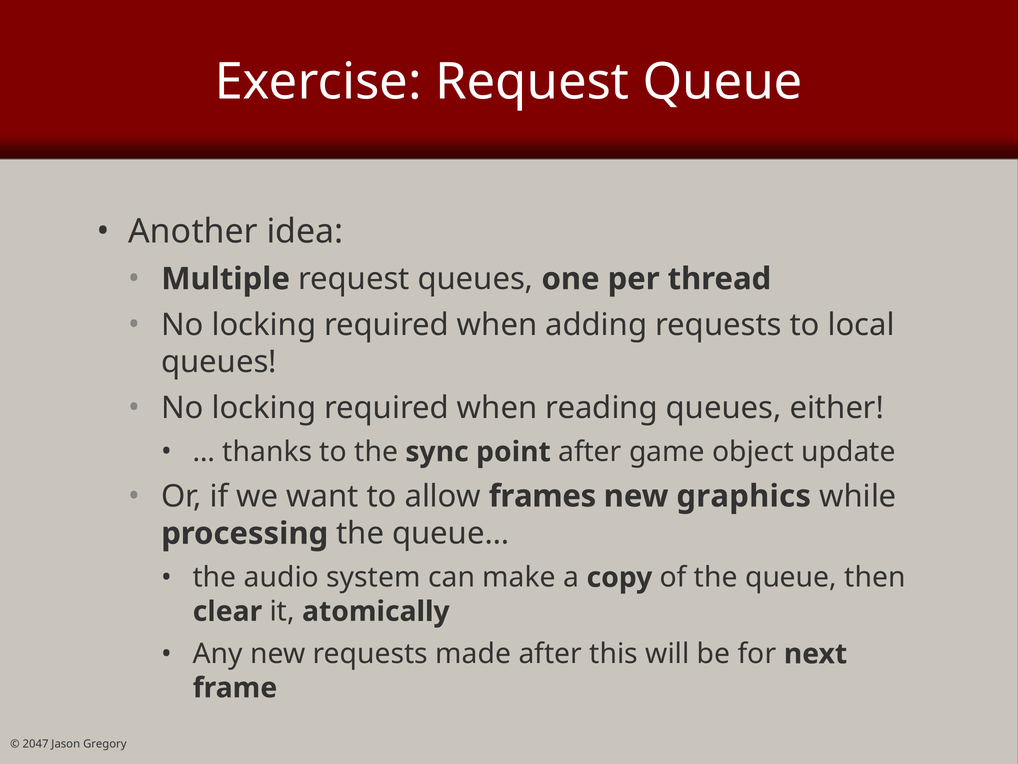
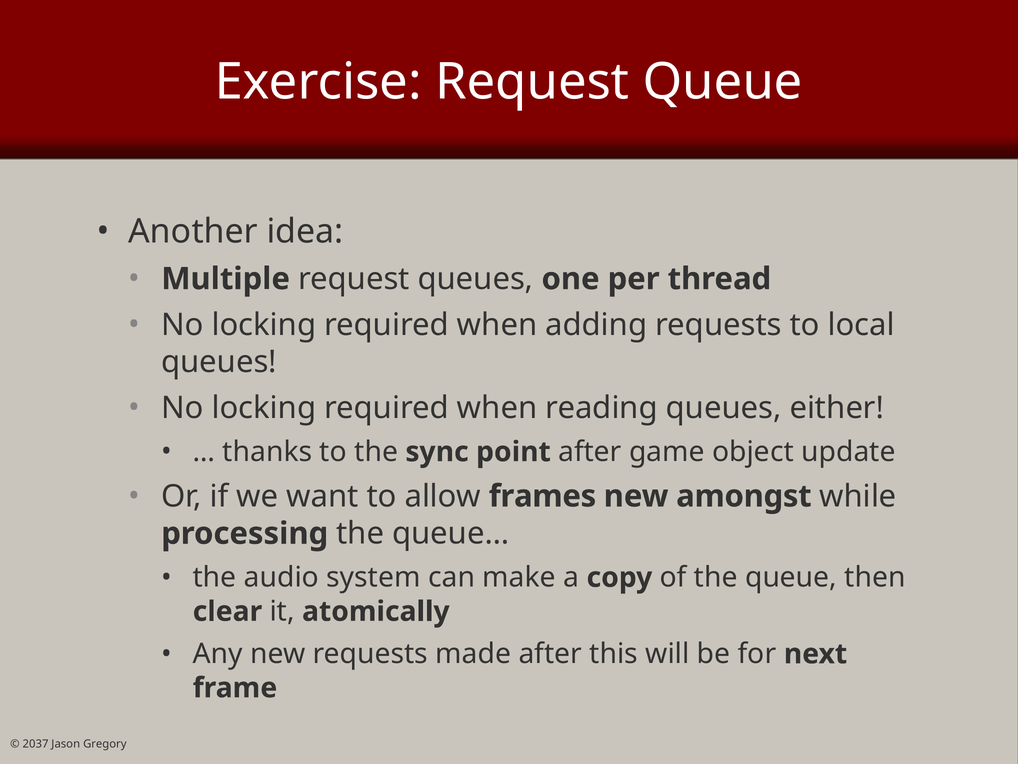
graphics: graphics -> amongst (744, 496)
2047: 2047 -> 2037 (36, 744)
